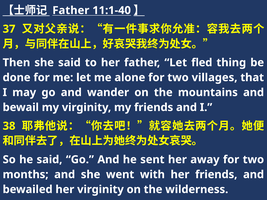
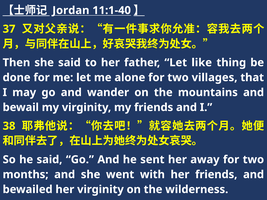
Father: Father -> Jordan (71, 10)
fled: fled -> like (202, 63)
